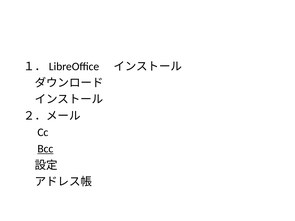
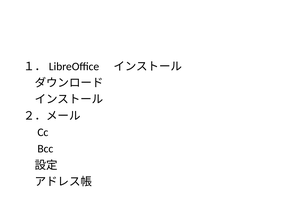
Bcc underline: present -> none (45, 149)
